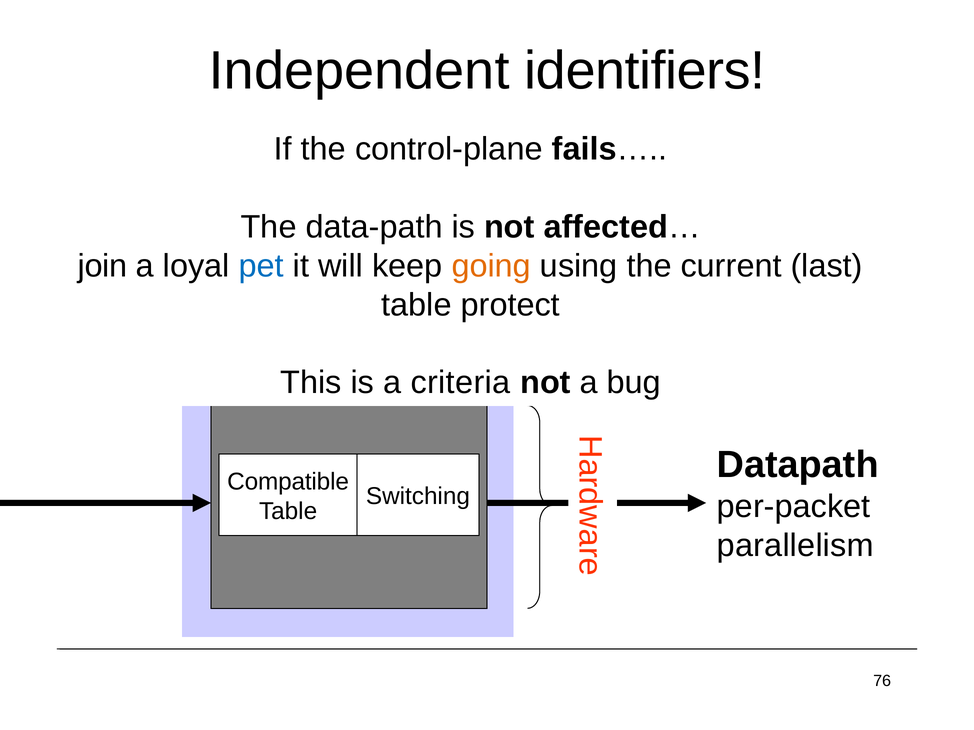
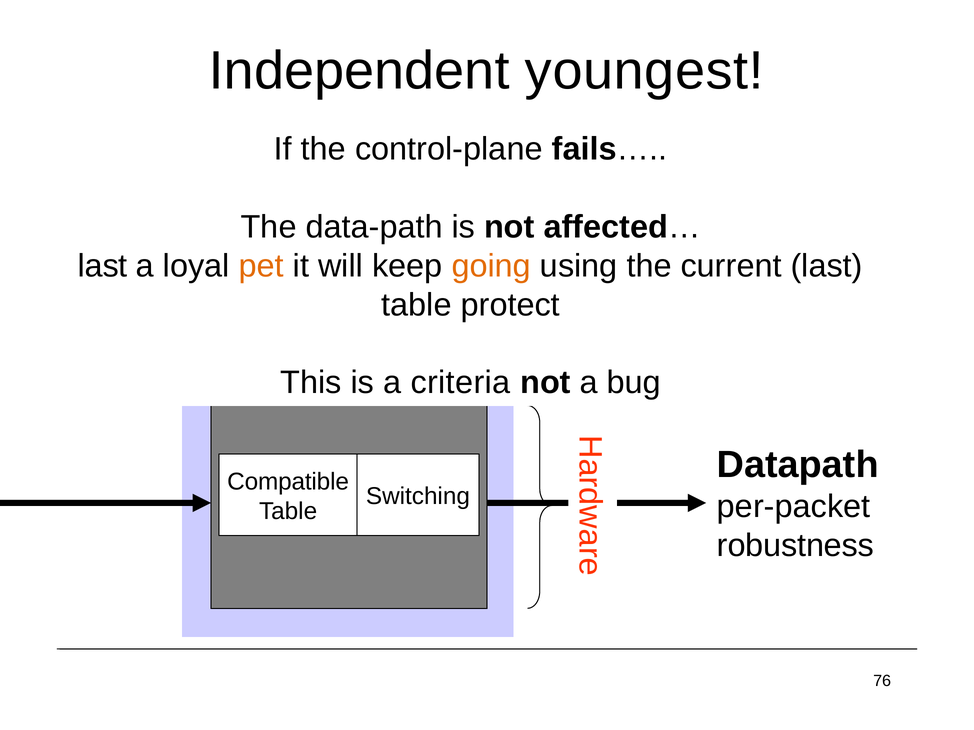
identifiers: identifiers -> youngest (644, 71)
join: join -> last (103, 266)
pet colour: blue -> orange (261, 266)
parallelism: parallelism -> robustness (796, 546)
